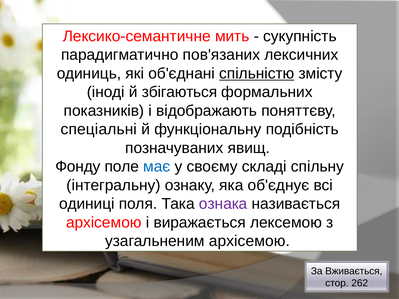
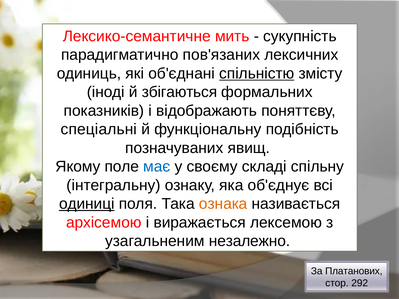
Фонду: Фонду -> Якому (78, 167)
одиниці underline: none -> present (87, 204)
ознака colour: purple -> orange (223, 204)
узагальненим архісемою: архісемою -> незалежно (249, 241)
Вживається: Вживається -> Платанових (354, 271)
262: 262 -> 292 (360, 283)
